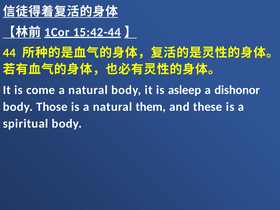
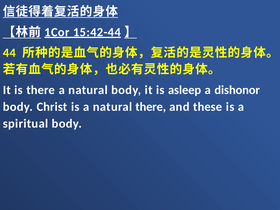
is come: come -> there (41, 90)
Those: Those -> Christ (52, 107)
natural them: them -> there (151, 107)
